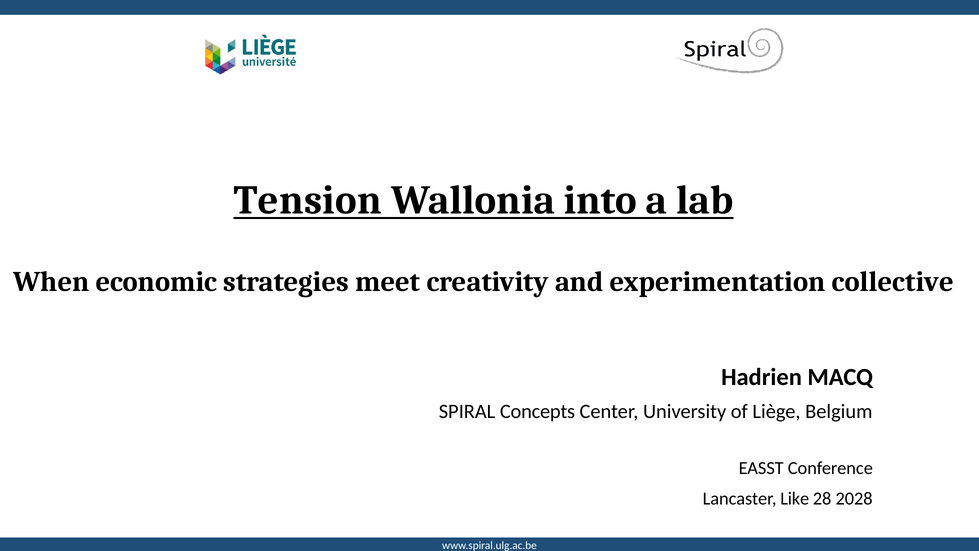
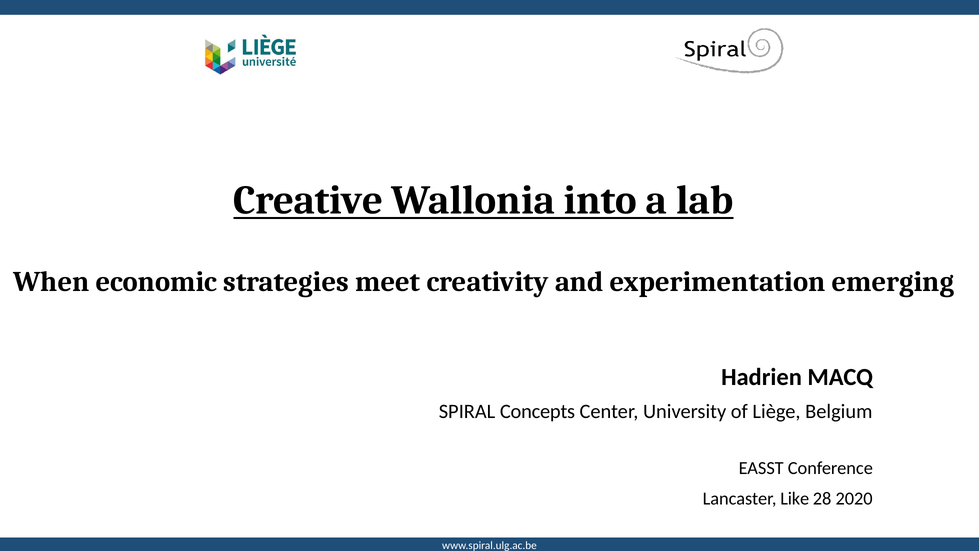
Tension: Tension -> Creative (308, 200)
collective: collective -> emerging (893, 282)
2028: 2028 -> 2020 (854, 498)
